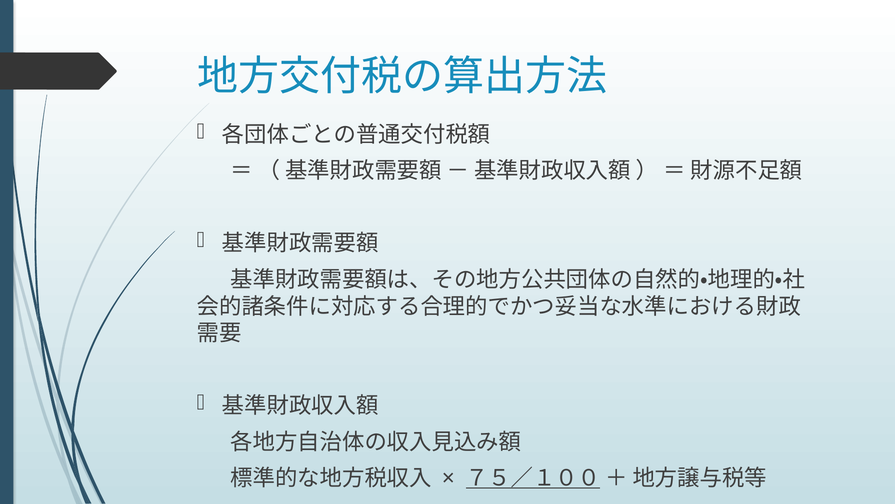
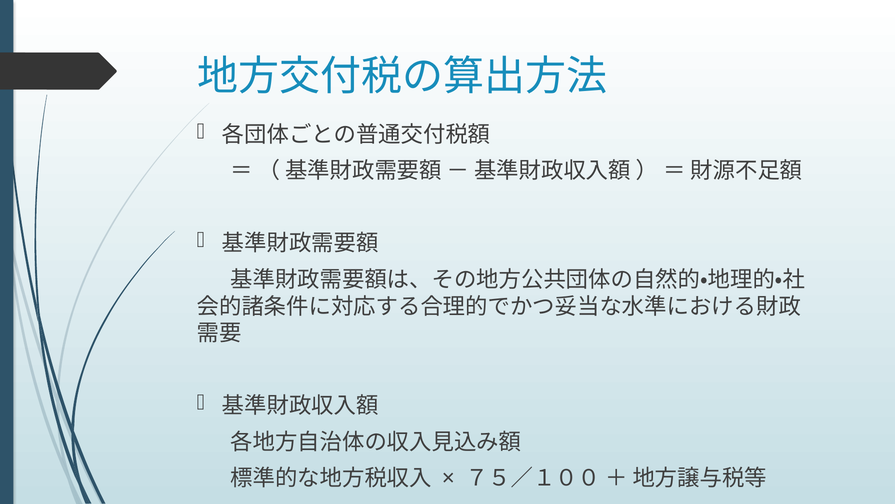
７５／１００ underline: present -> none (533, 478)
